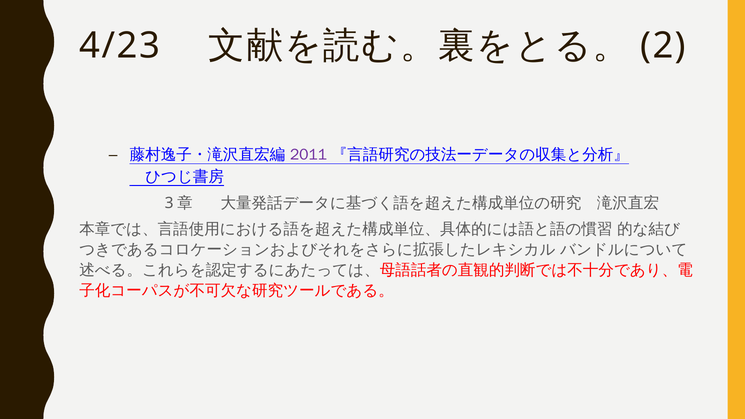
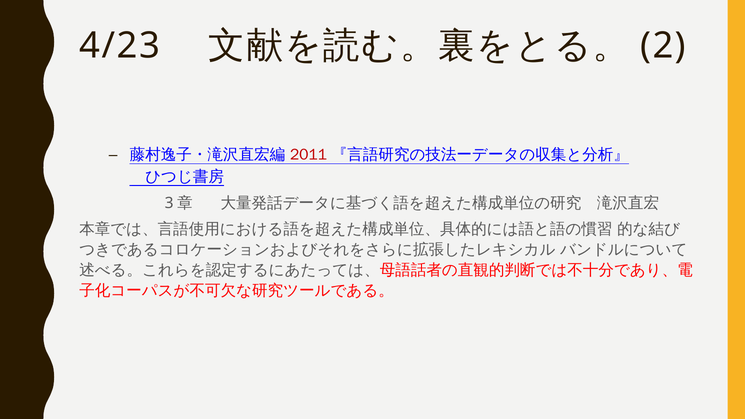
2011 colour: purple -> red (308, 155)
